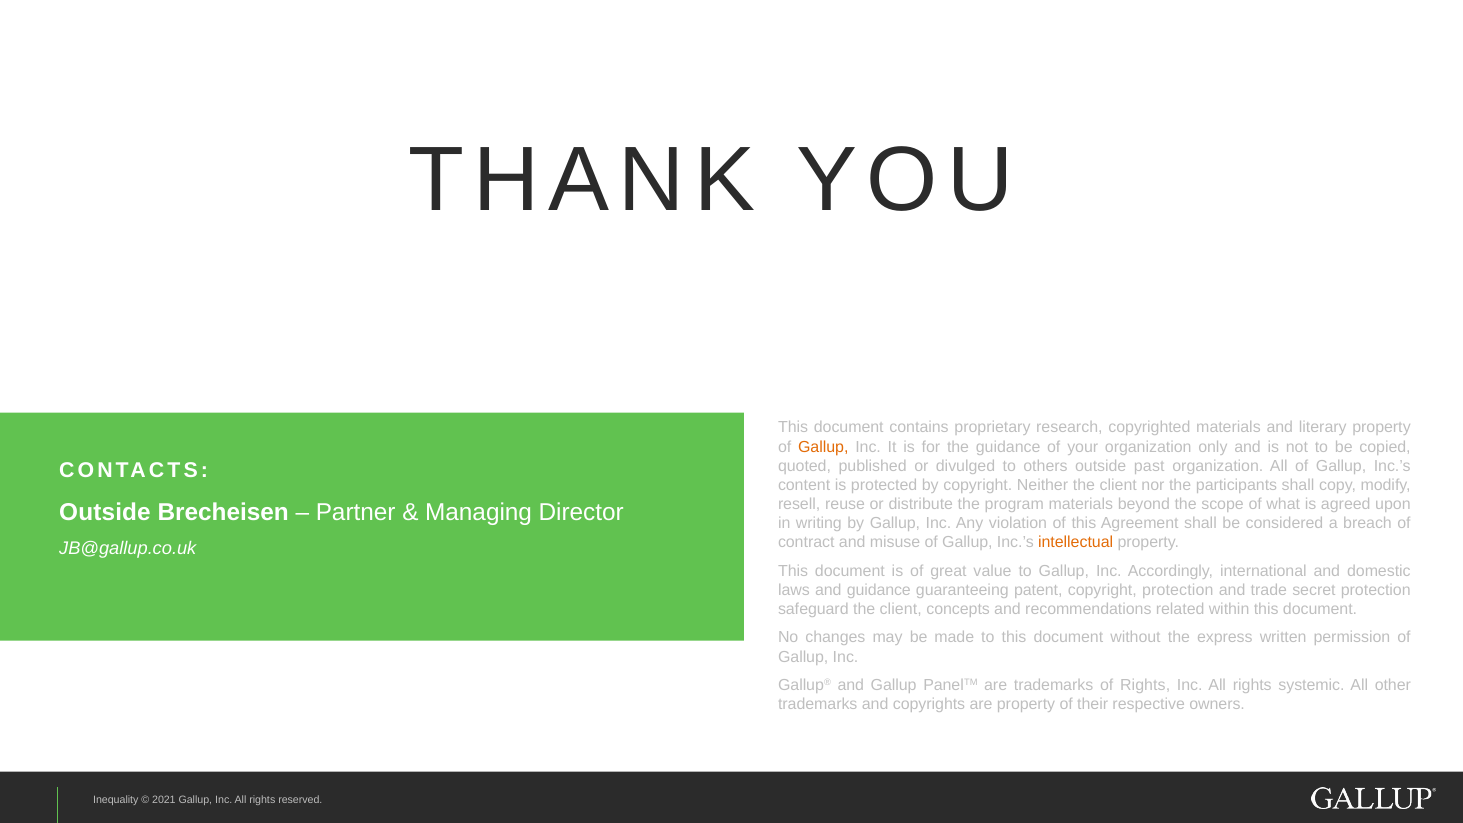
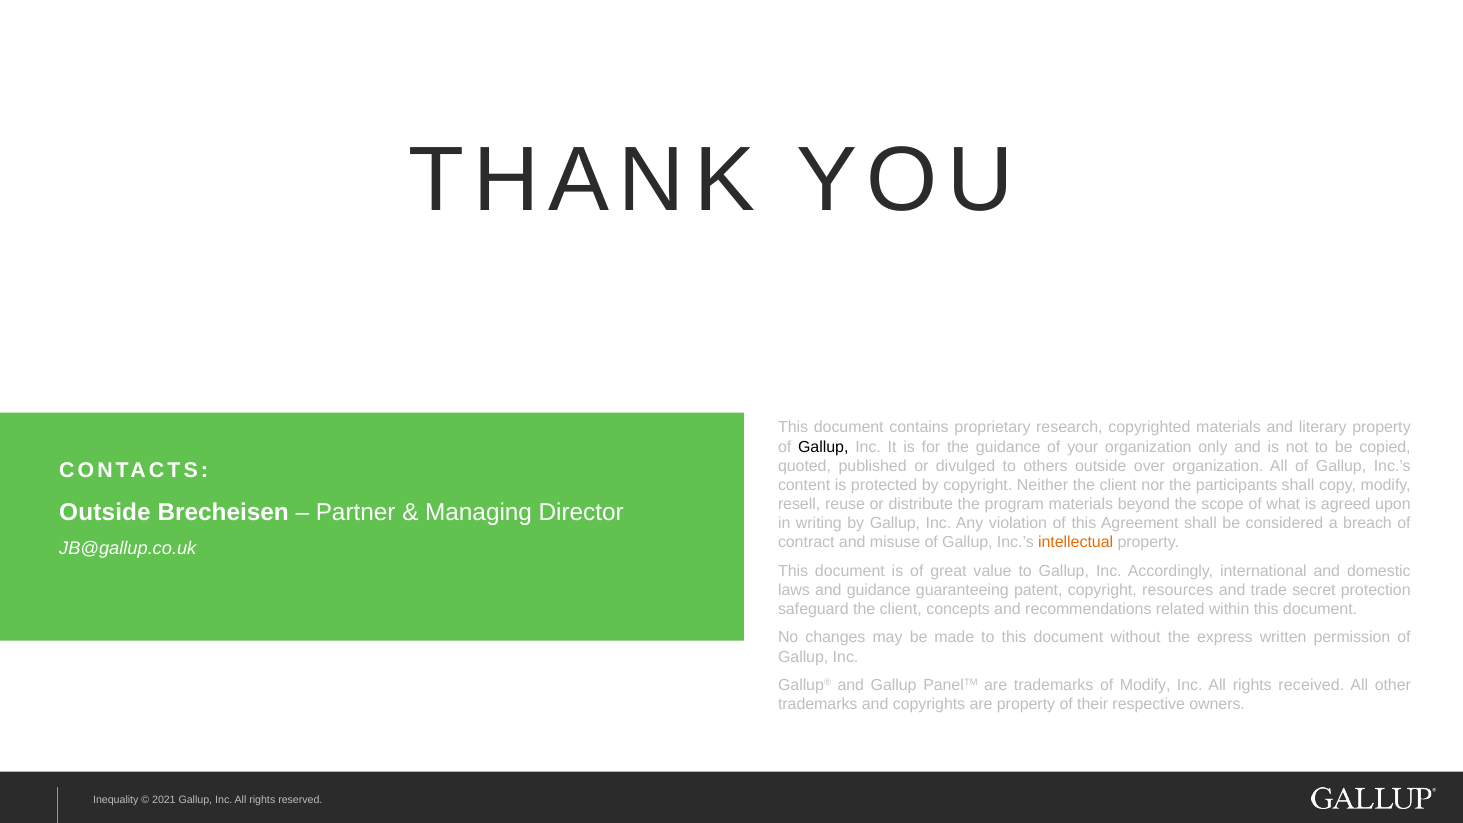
Gallup colour: orange -> black (823, 447)
past: past -> over (1149, 466)
copyright protection: protection -> resources (1178, 590)
of Rights: Rights -> Modify (1145, 685)
systemic: systemic -> received (1311, 685)
